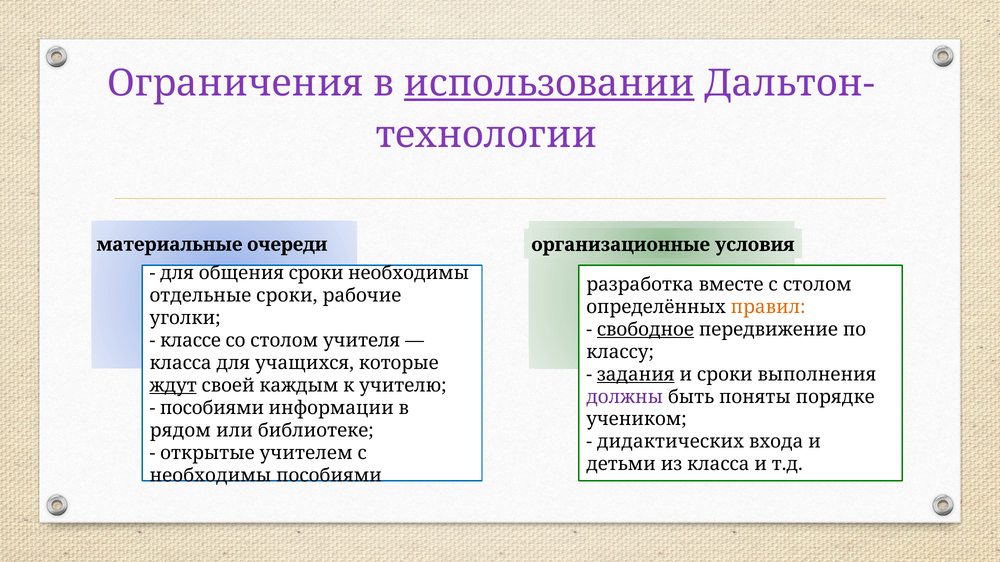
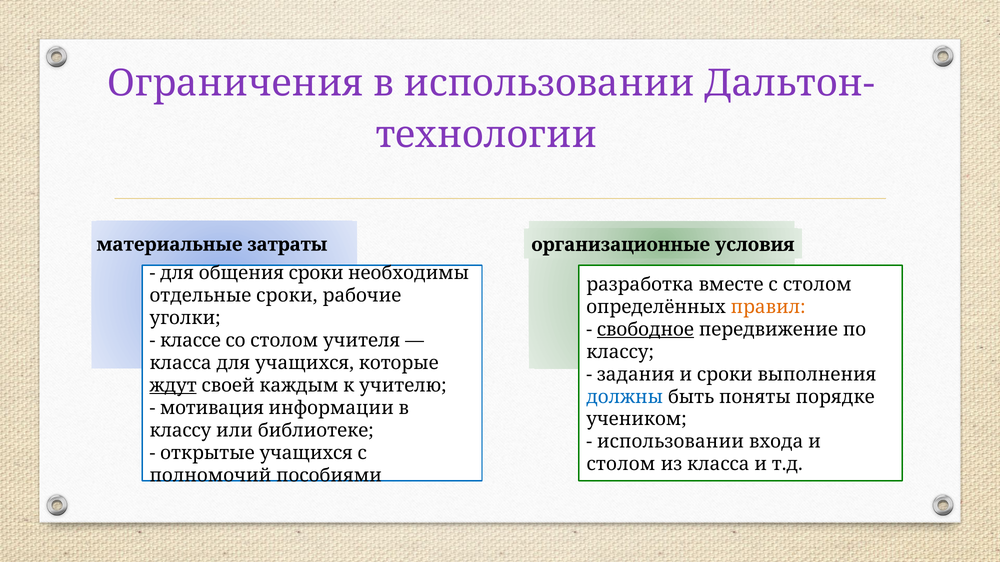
использовании underline: present -> none (549, 84)
очереди: очереди -> затраты (287, 245)
задания underline: present -> none (636, 375)
должны colour: purple -> blue (625, 397)
пособиями: пособиями -> мотивация (212, 408)
рядом: рядом -> классу (180, 431)
дидактических: дидактических -> использовании (670, 442)
открытые учителем: учителем -> учащихся (306, 453)
детьми: детьми -> столом (621, 465)
необходимы: необходимы -> полномочий (210, 476)
